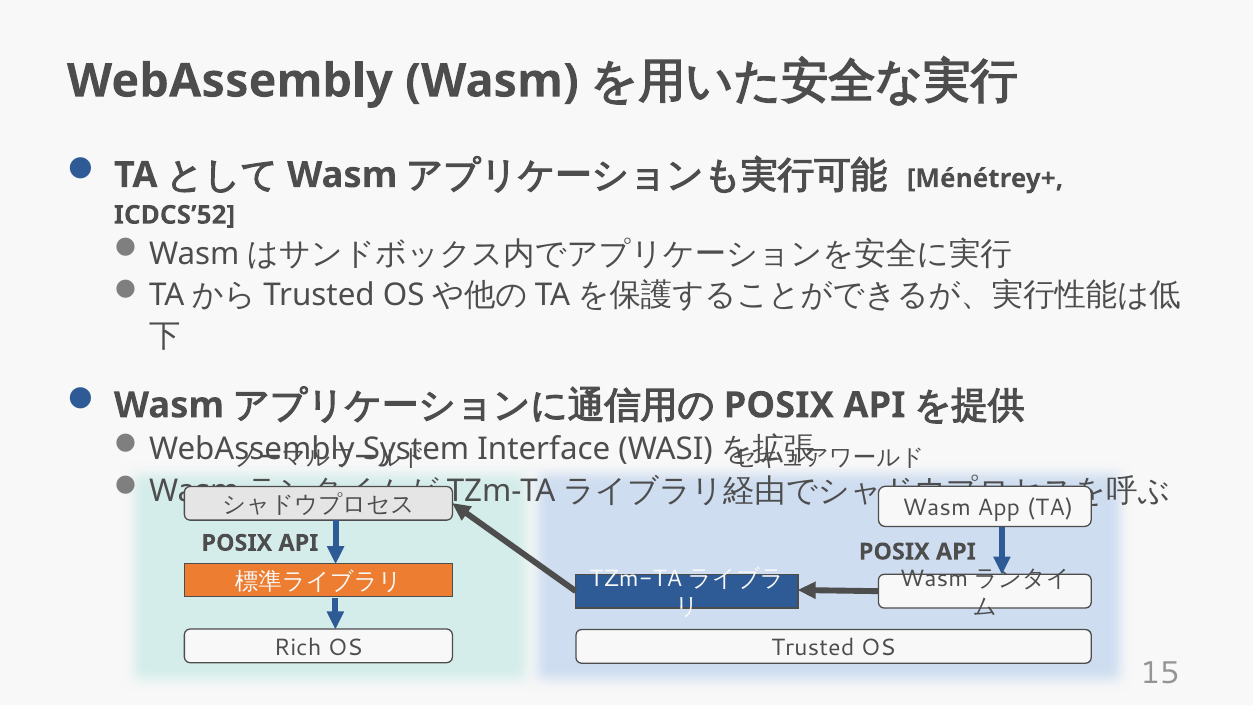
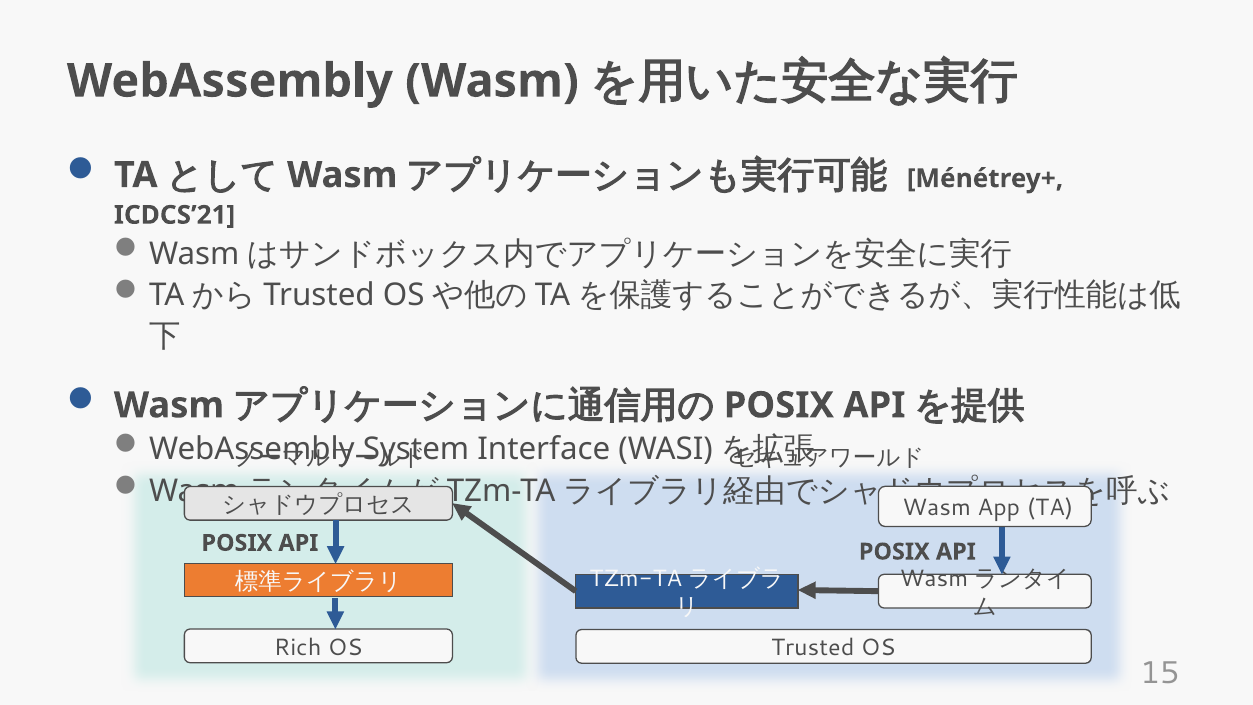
ICDCS’52: ICDCS’52 -> ICDCS’21 (175, 215)
